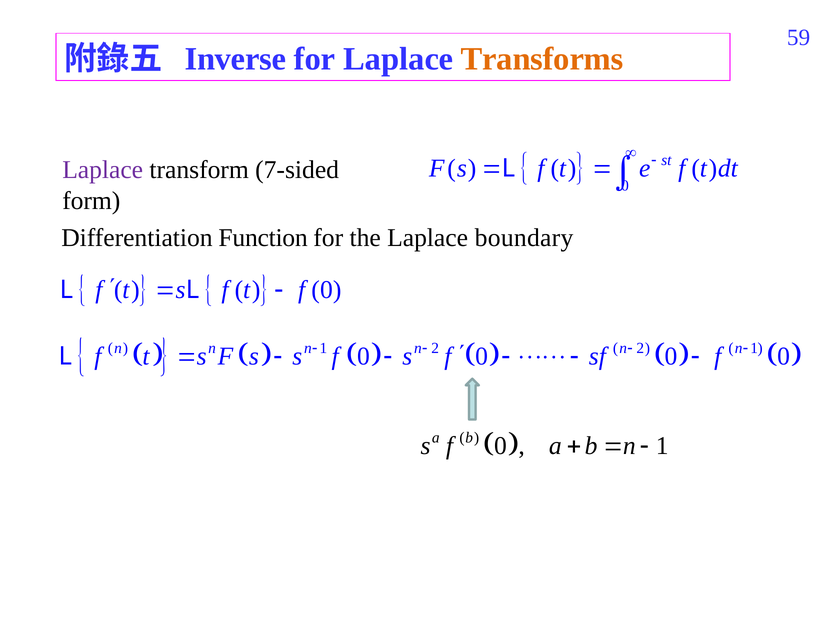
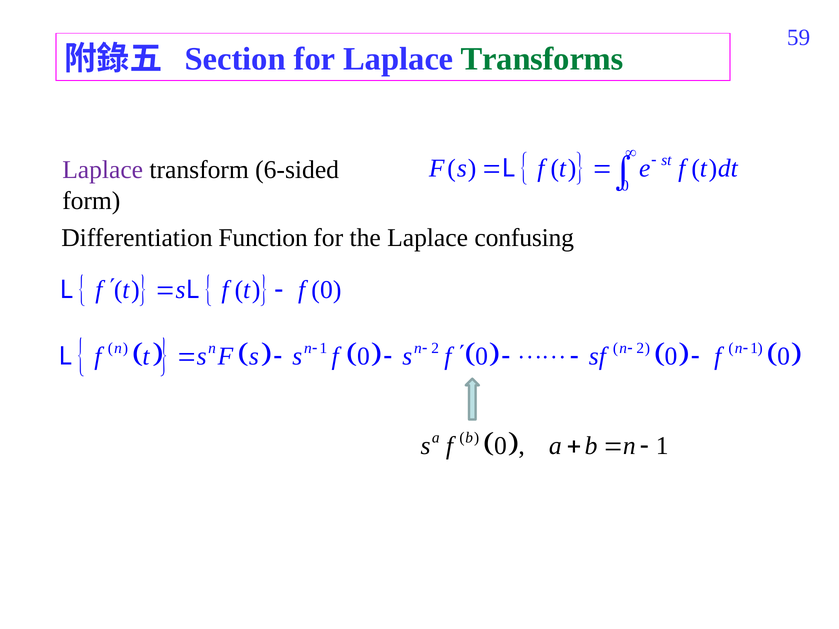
Inverse: Inverse -> Section (235, 59)
Transforms colour: orange -> green (542, 59)
7-sided: 7-sided -> 6-sided (297, 170)
boundary: boundary -> confusing (524, 238)
